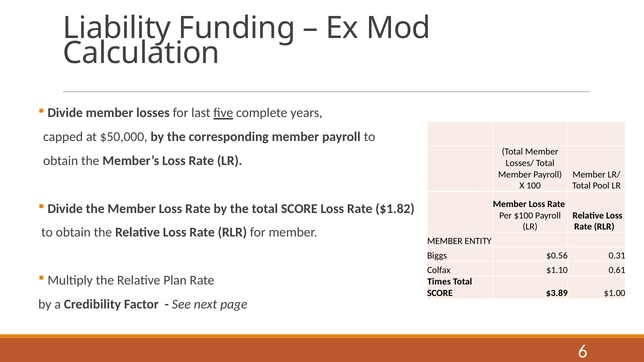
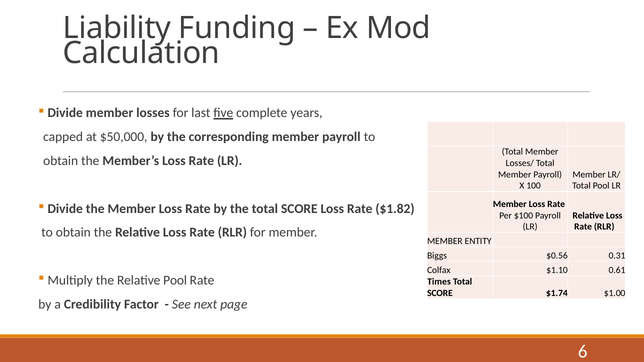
Relative Plan: Plan -> Pool (175, 280)
$3.89: $3.89 -> $1.74 (557, 293)
